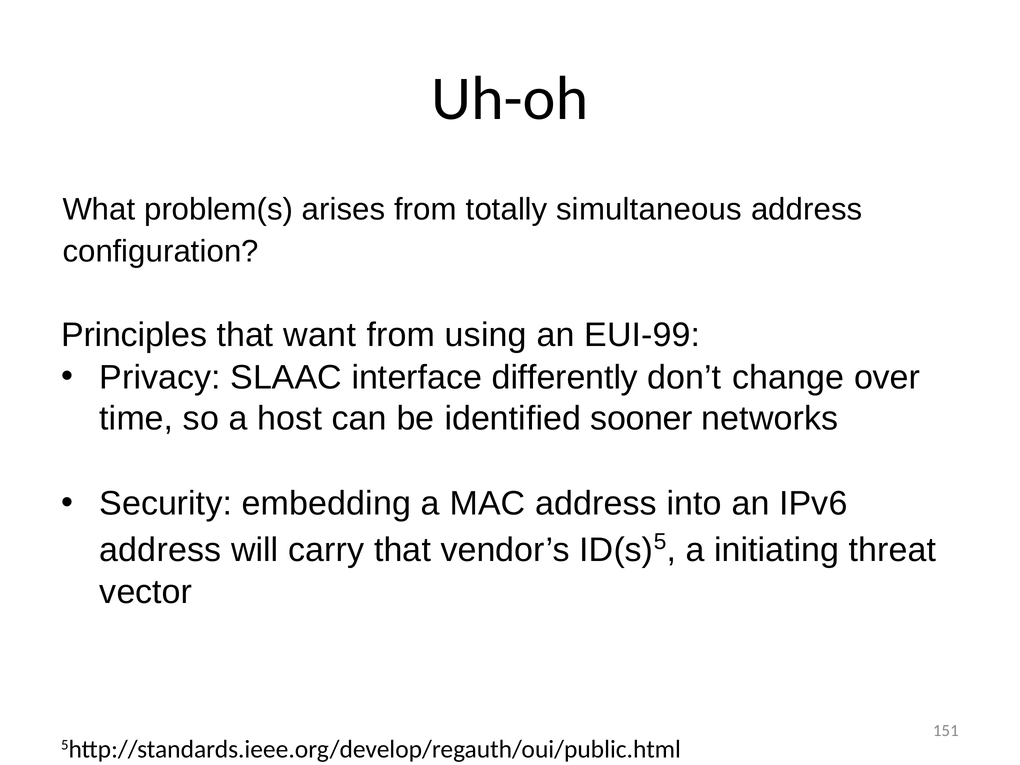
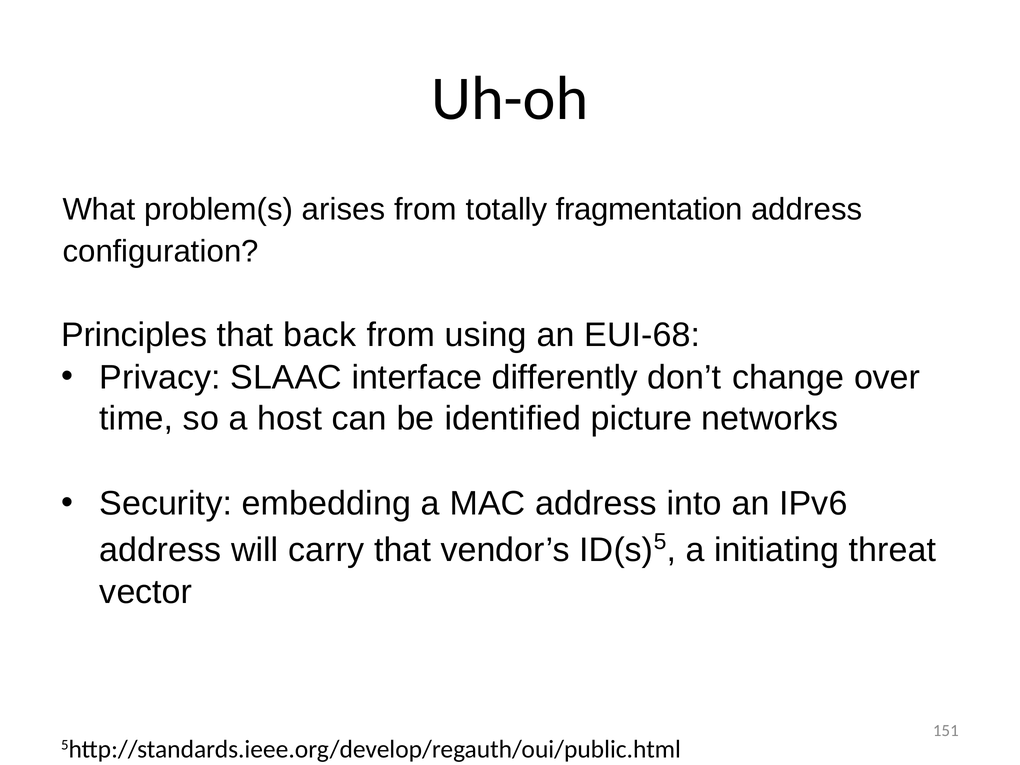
simultaneous: simultaneous -> fragmentation (649, 209)
want: want -> back (320, 335)
EUI-99: EUI-99 -> EUI-68 (642, 335)
sooner: sooner -> picture (641, 418)
